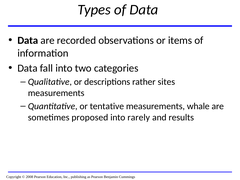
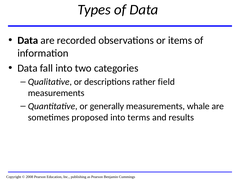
sites: sites -> field (166, 82)
tentative: tentative -> generally (107, 106)
rarely: rarely -> terms (139, 117)
